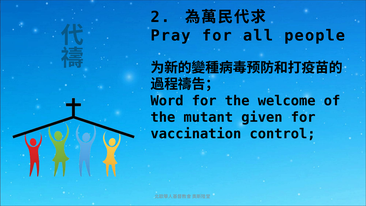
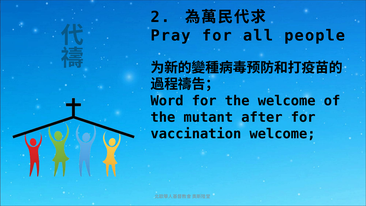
given: given -> after (262, 117)
vaccination control: control -> welcome (283, 134)
